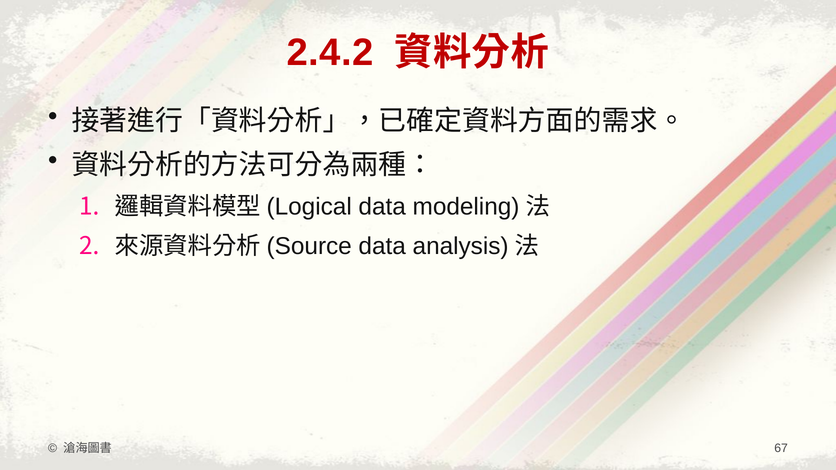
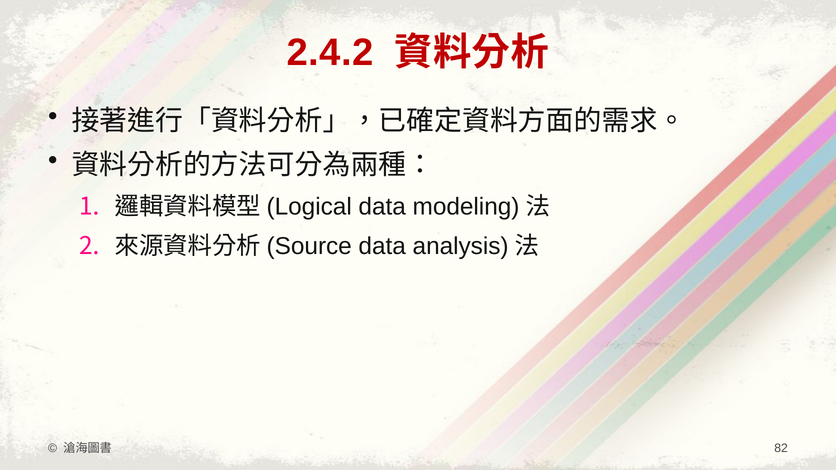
67: 67 -> 82 (781, 448)
